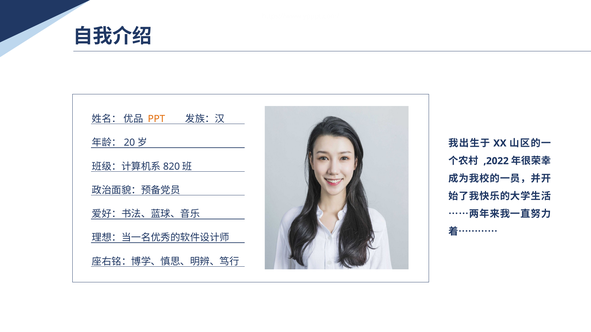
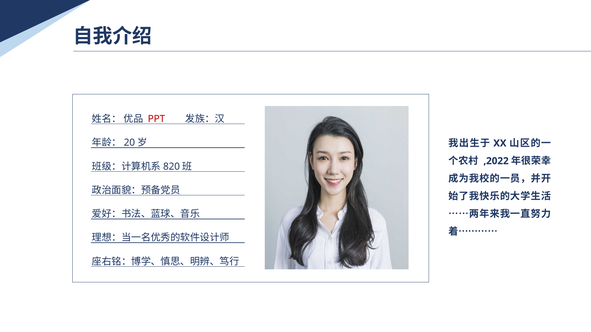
PPT colour: orange -> red (156, 119)
